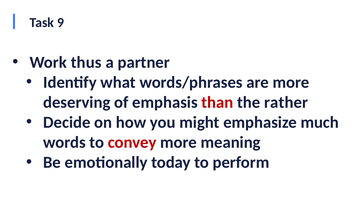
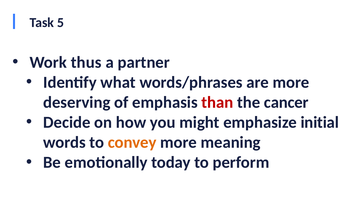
9: 9 -> 5 (61, 23)
rather: rather -> cancer (286, 102)
much: much -> initial (320, 122)
convey colour: red -> orange (132, 142)
